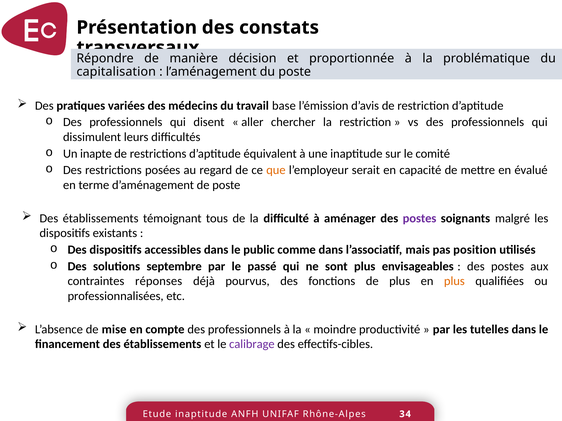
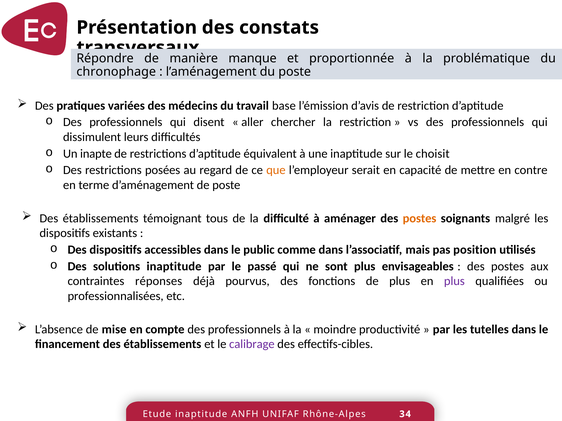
décision: décision -> manque (253, 58)
capitalisation: capitalisation -> chronophage (116, 72)
comité: comité -> choisit (433, 154)
évalué: évalué -> contre (531, 170)
postes colour: purple -> orange (420, 218)
solutions septembre: septembre -> inaptitude (174, 267)
plus colour: orange -> purple (454, 282)
